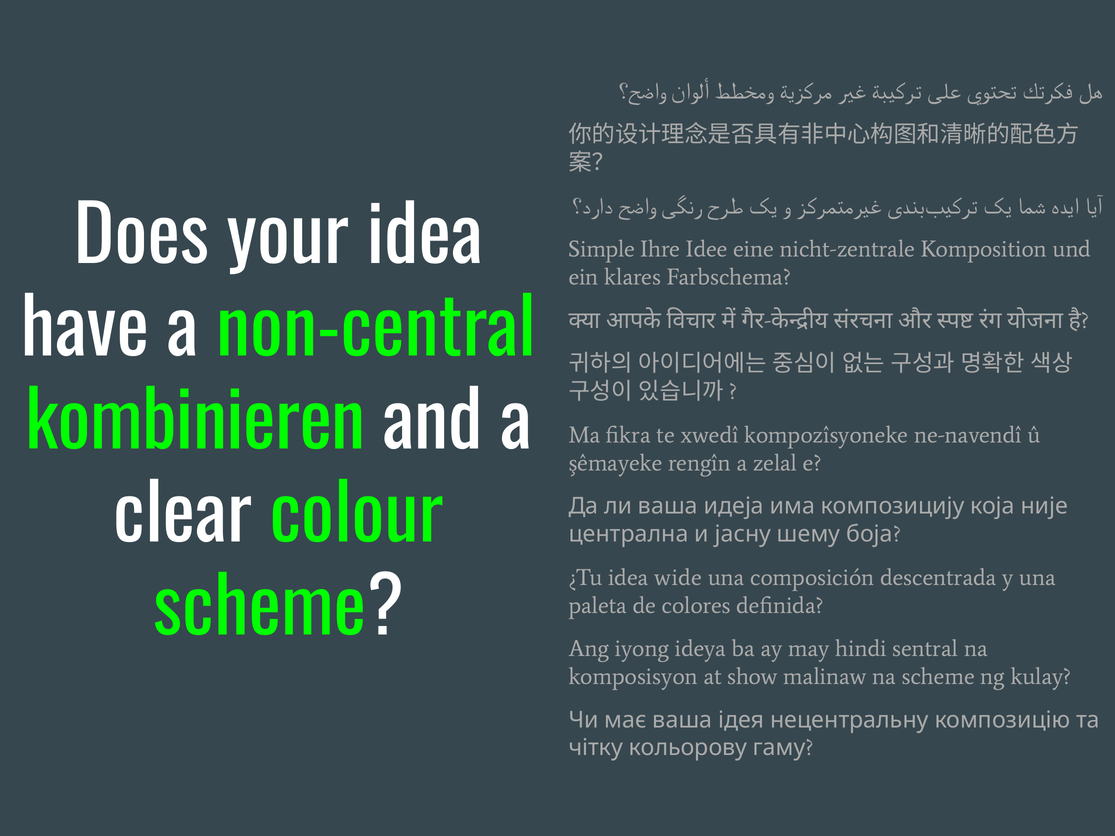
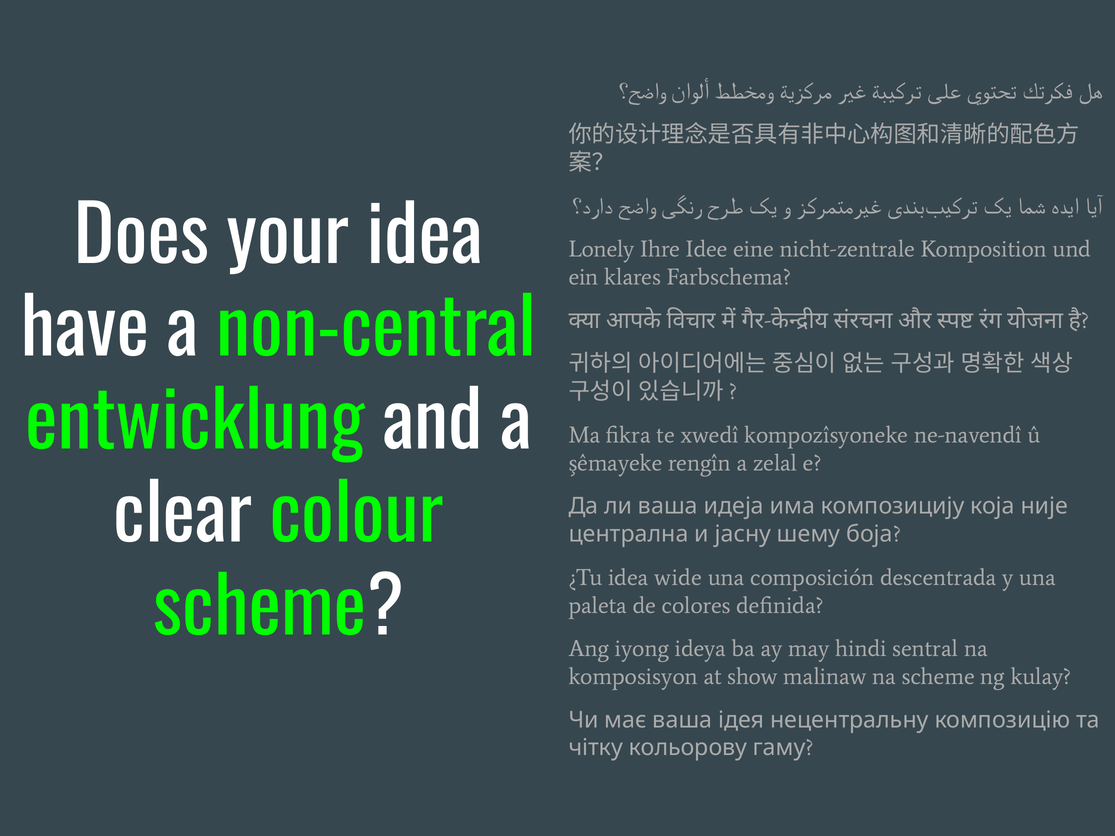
Simple: Simple -> Lonely (602, 249)
kombinieren: kombinieren -> entwicklung (195, 423)
